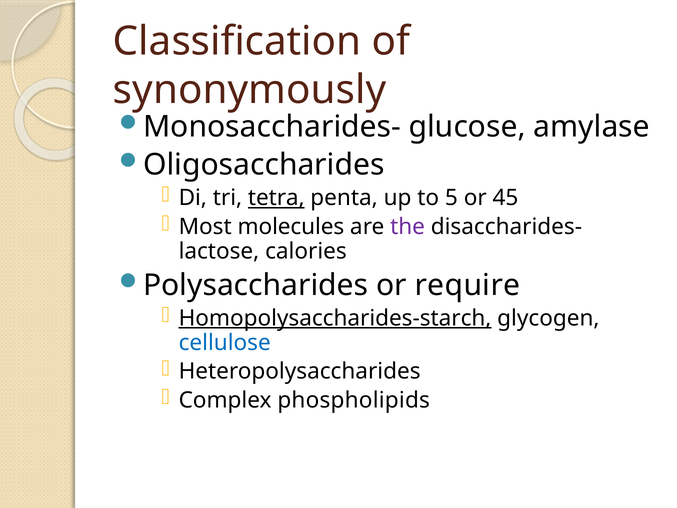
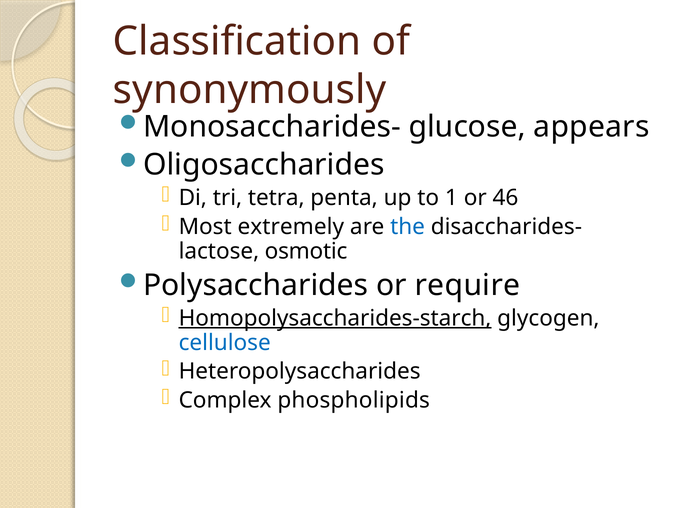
amylase: amylase -> appears (591, 127)
tetra underline: present -> none (276, 198)
5: 5 -> 1 (451, 198)
45: 45 -> 46 (505, 198)
molecules: molecules -> extremely (291, 227)
the colour: purple -> blue (408, 227)
calories: calories -> osmotic (306, 251)
